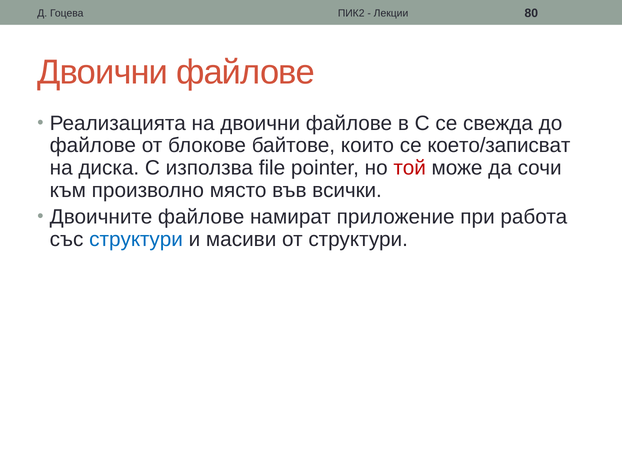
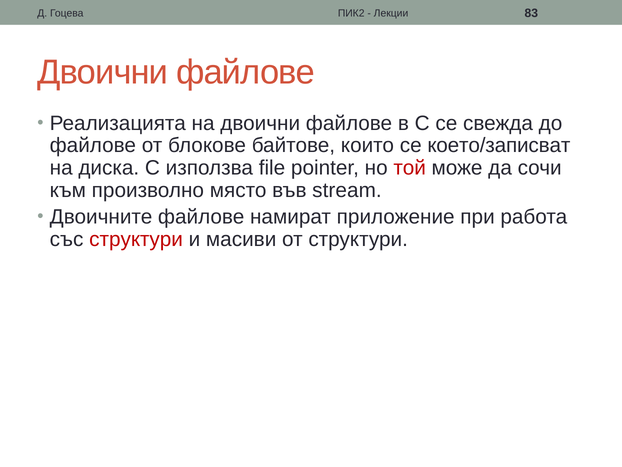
80: 80 -> 83 (531, 13)
всички: всички -> stream (347, 190)
структури colour: blue -> red (136, 239)
